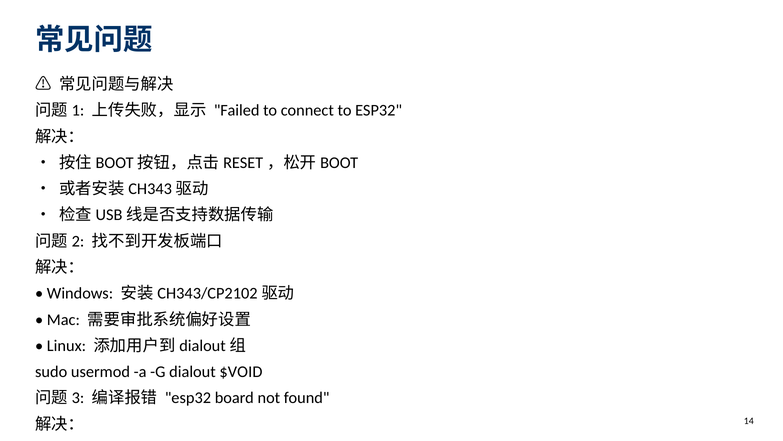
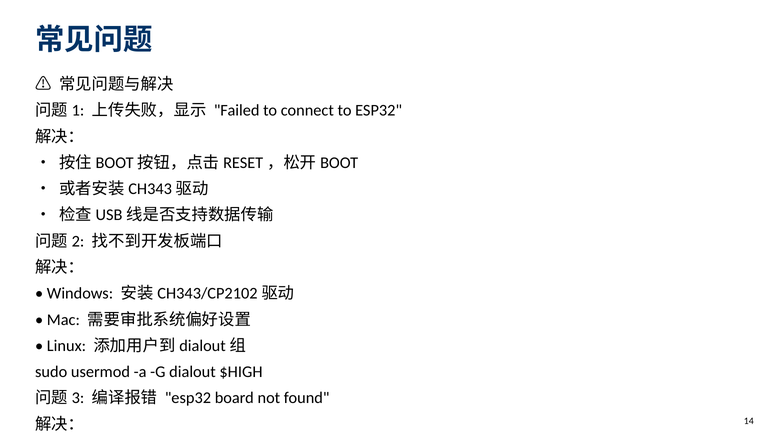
$VOID: $VOID -> $HIGH (241, 371)
